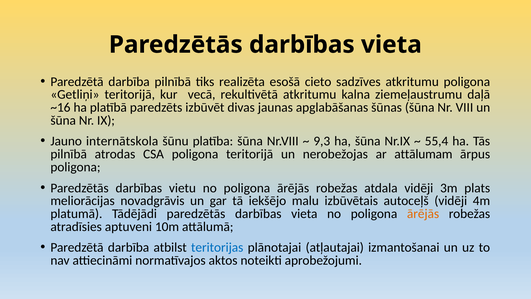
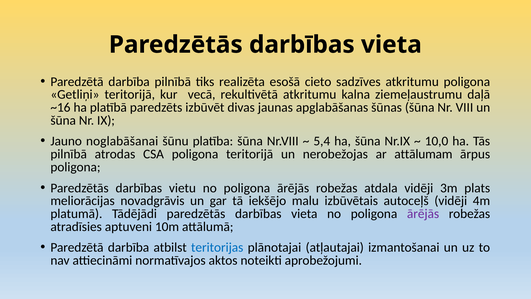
internātskola: internātskola -> noglabāšanai (122, 141)
9,3: 9,3 -> 5,4 (322, 141)
55,4: 55,4 -> 10,0 (437, 141)
ārējās colour: orange -> purple (423, 214)
